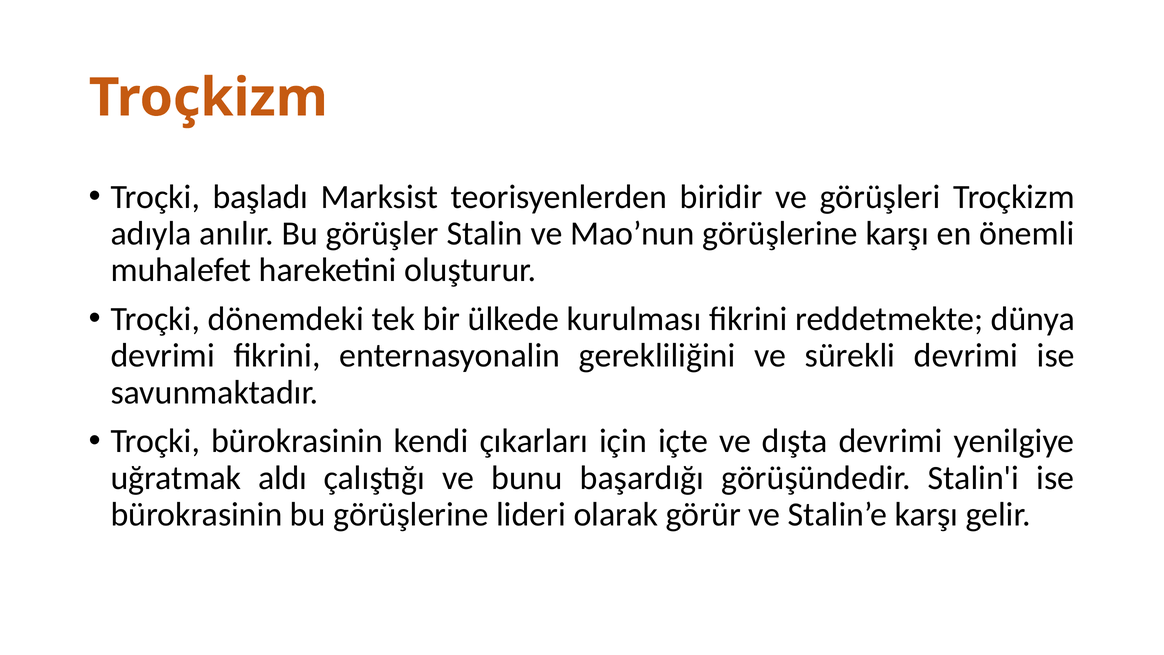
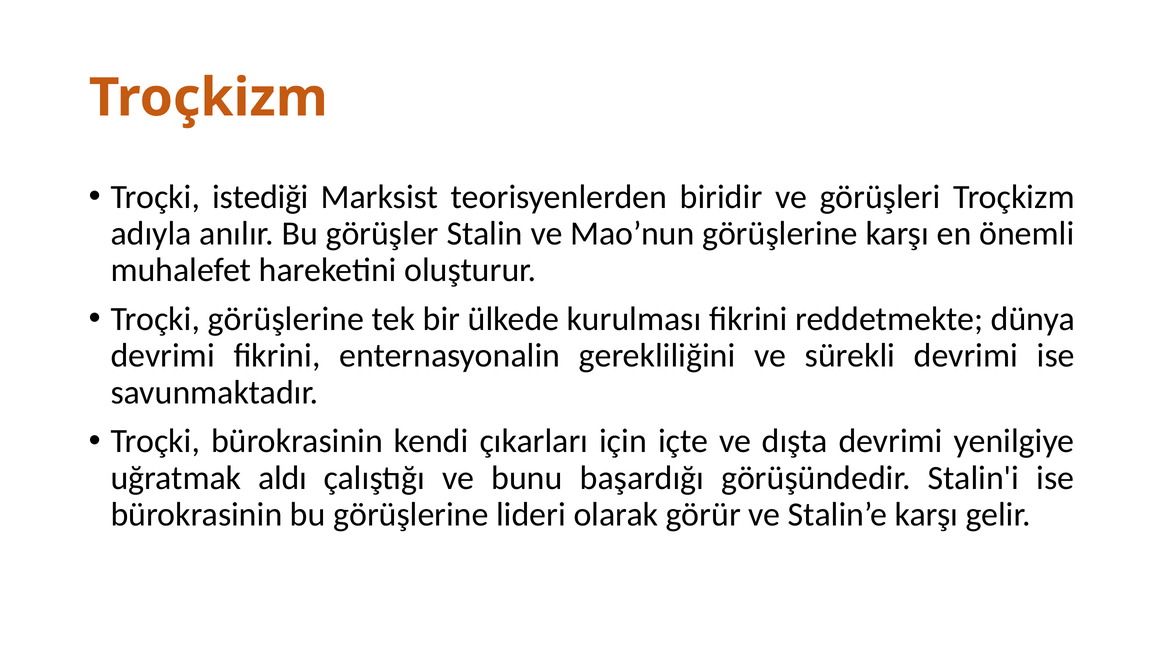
başladı: başladı -> istediği (261, 197)
Troçki dönemdeki: dönemdeki -> görüşlerine (286, 319)
